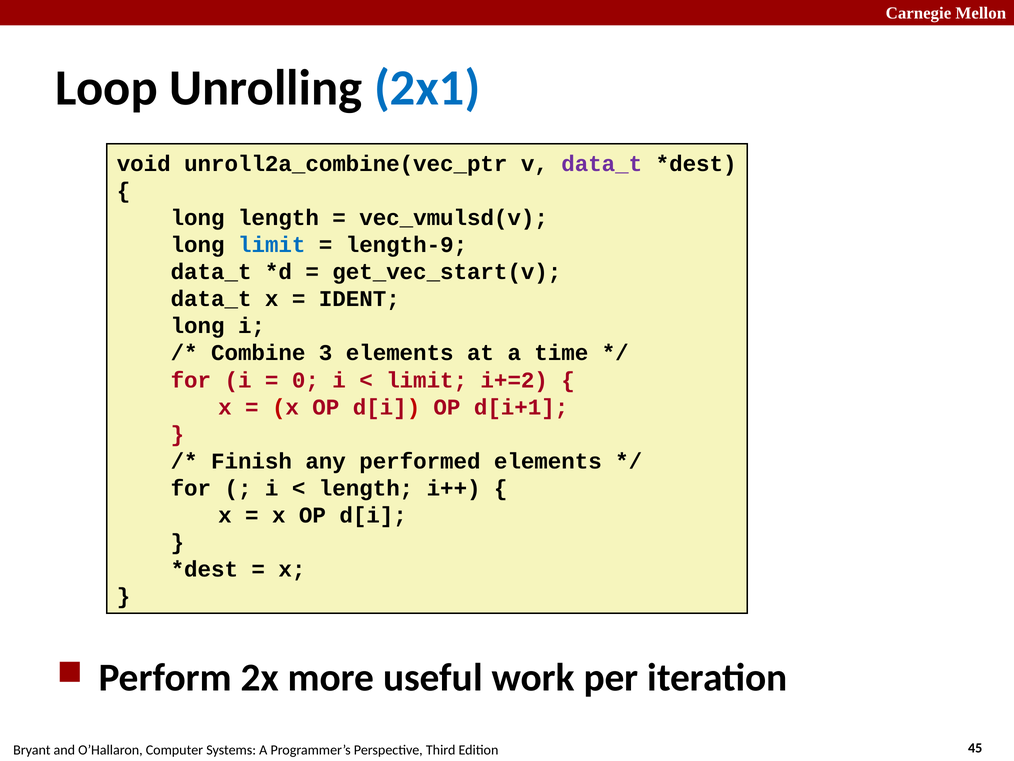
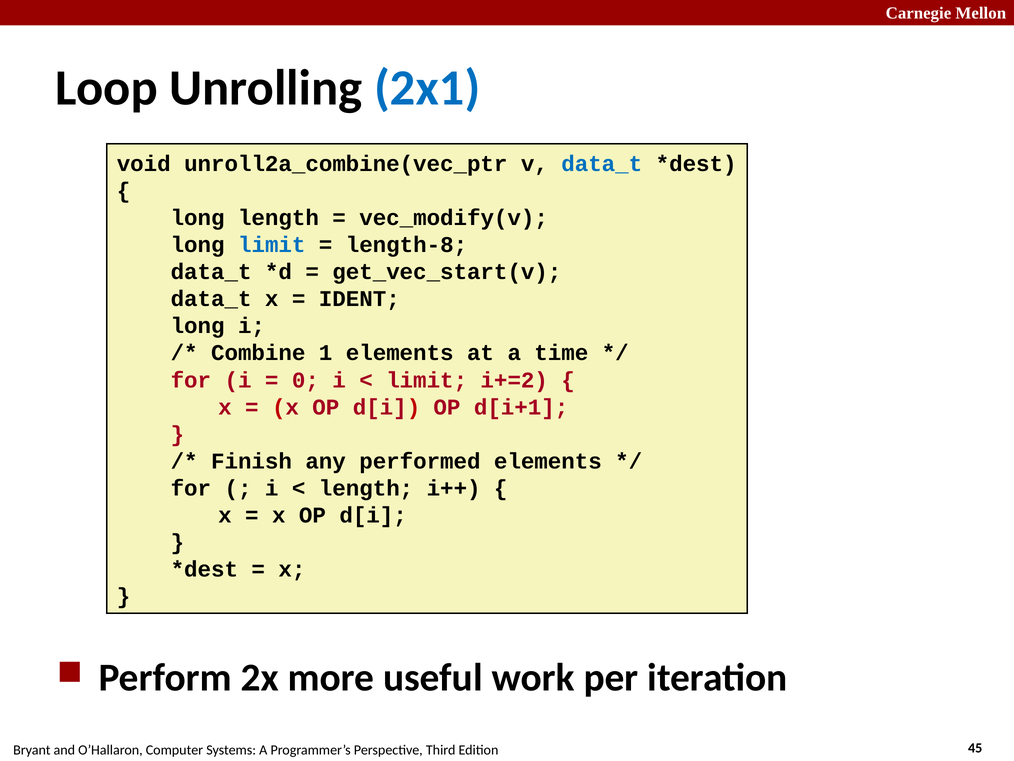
data_t colour: purple -> blue (602, 164)
vec_vmulsd(v: vec_vmulsd(v -> vec_modify(v (454, 218)
length-9: length-9 -> length-8 (406, 245)
3: 3 -> 1 (326, 353)
